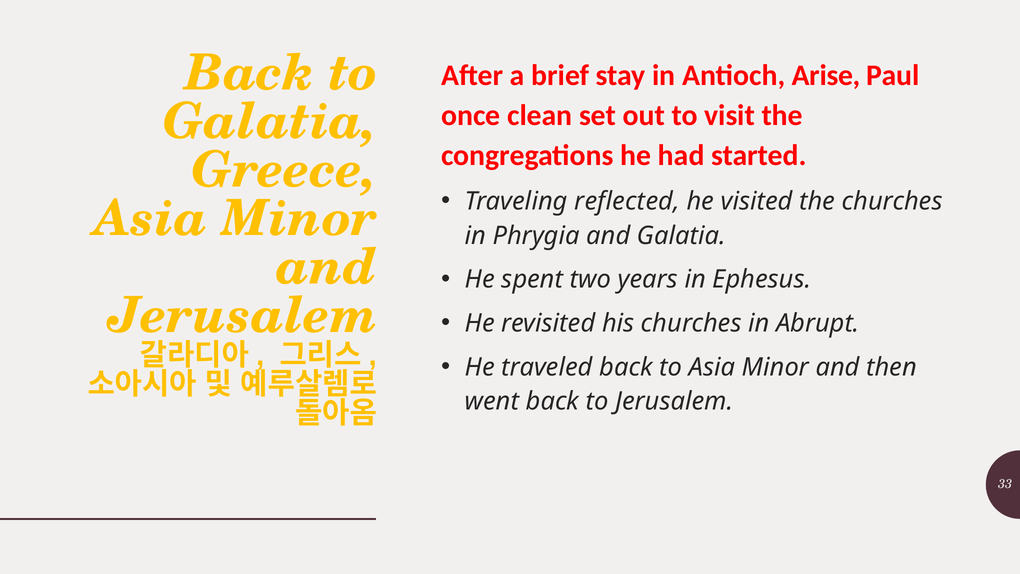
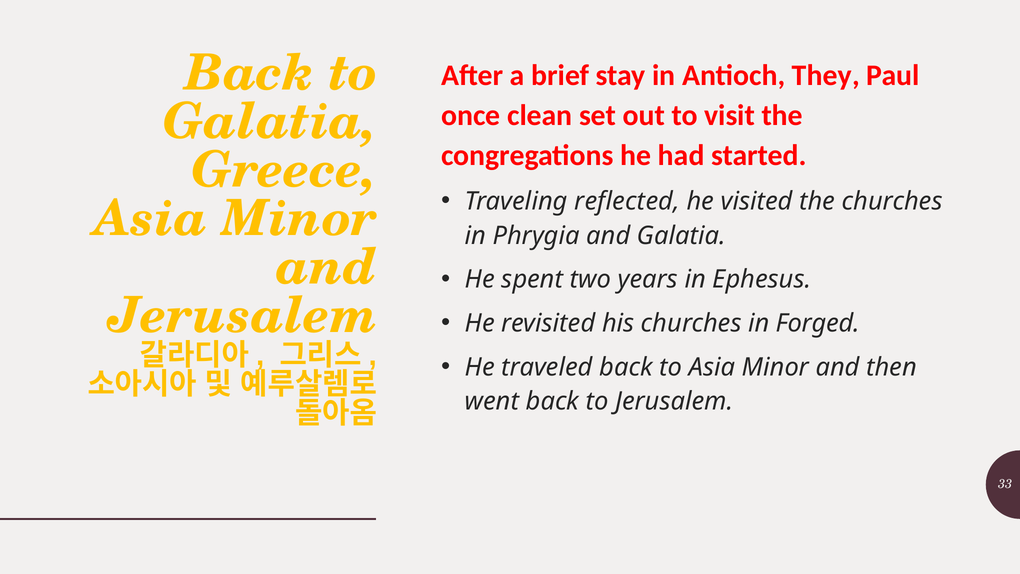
Arise: Arise -> They (826, 76)
Abrupt: Abrupt -> Forged (818, 323)
